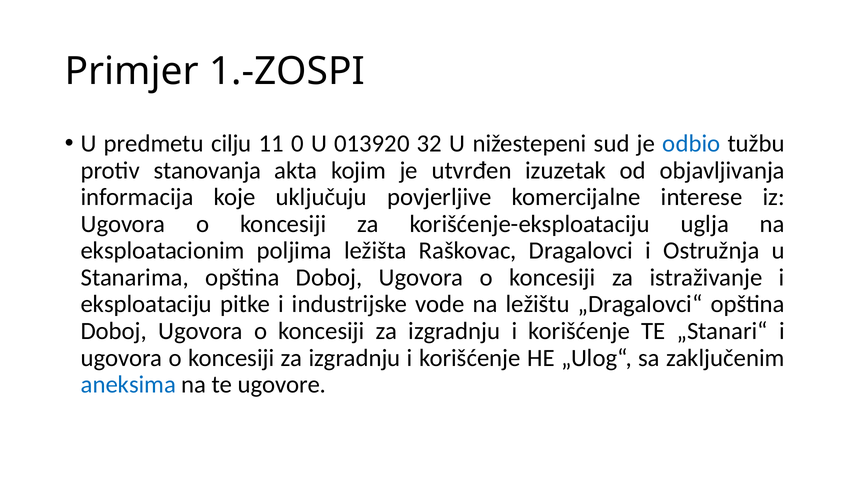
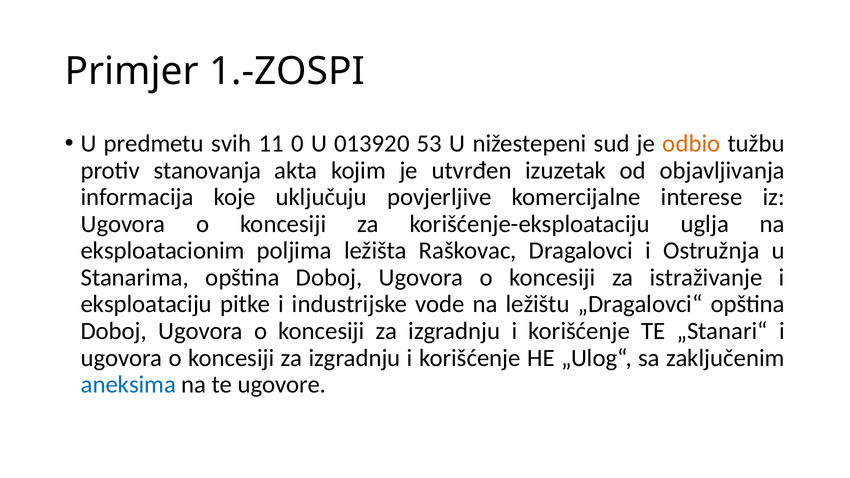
cilju: cilju -> svih (231, 144)
32: 32 -> 53 (429, 144)
odbio colour: blue -> orange (691, 144)
